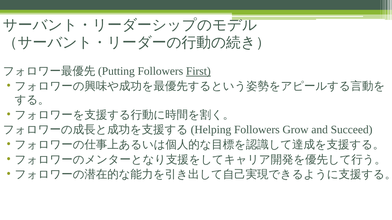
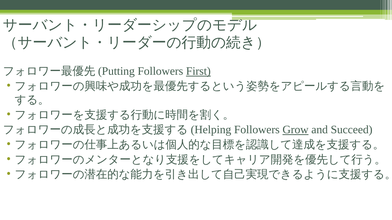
Grow underline: none -> present (296, 130)
